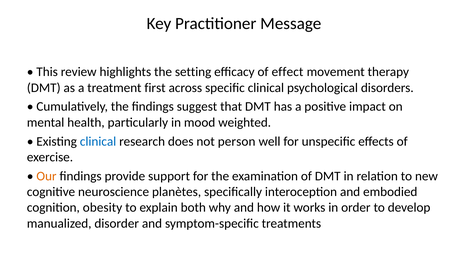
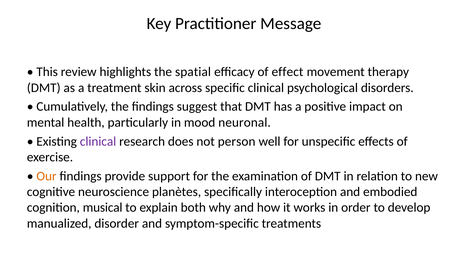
setting: setting -> spatial (193, 72)
first: first -> skin (155, 88)
weighted: weighted -> neuronal (245, 123)
clinical colour: blue -> purple (98, 141)
obesity: obesity -> musical (103, 208)
